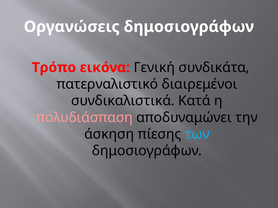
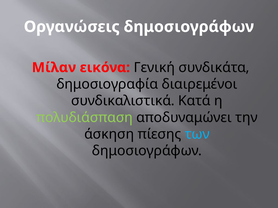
Τρόπο: Τρόπο -> Μίλαν (54, 68)
πατερναλιστικό: πατερναλιστικό -> δημοσιογραφία (107, 84)
πολυδιάσπαση colour: pink -> light green (84, 118)
